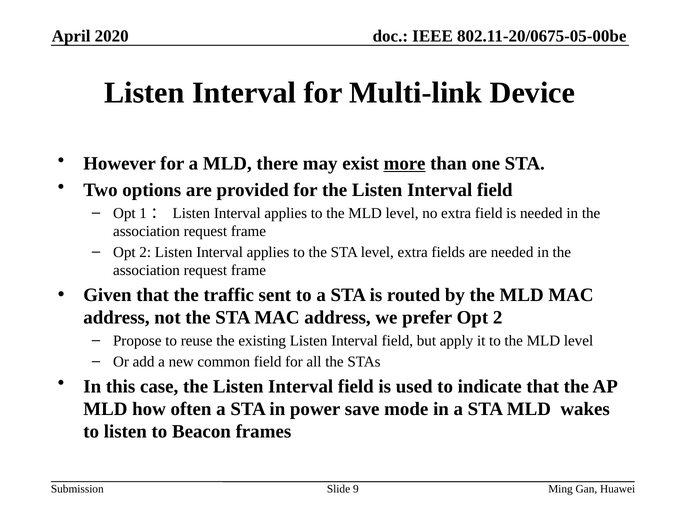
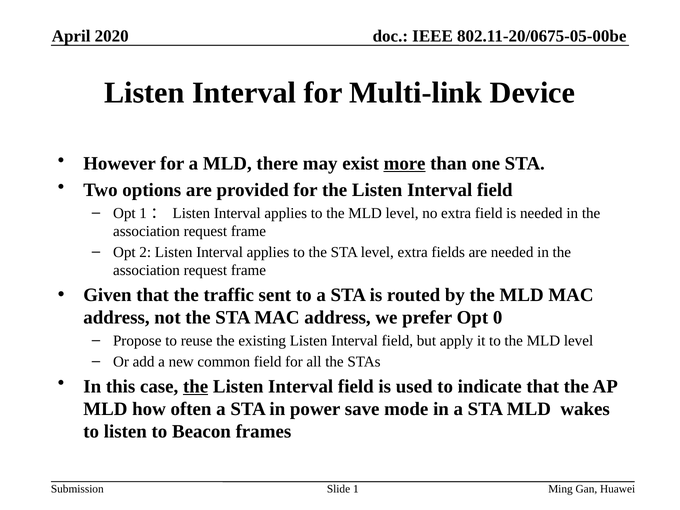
prefer Opt 2: 2 -> 0 (498, 318)
the underline: none -> present (196, 386)
9: 9 -> 1 (356, 489)
